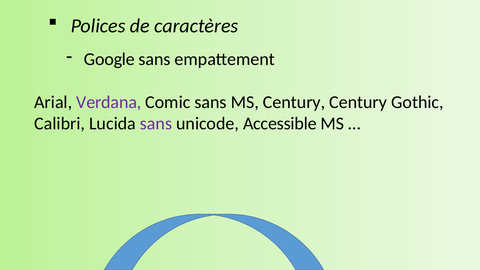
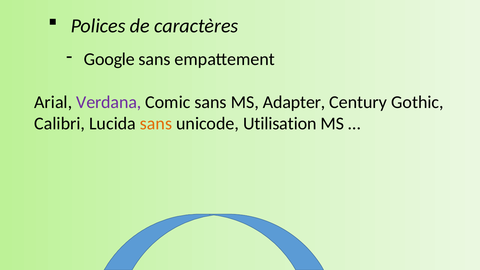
MS Century: Century -> Adapter (294, 102)
sans colour: purple -> orange (156, 124)
Accessible: Accessible -> Utilisation (280, 124)
